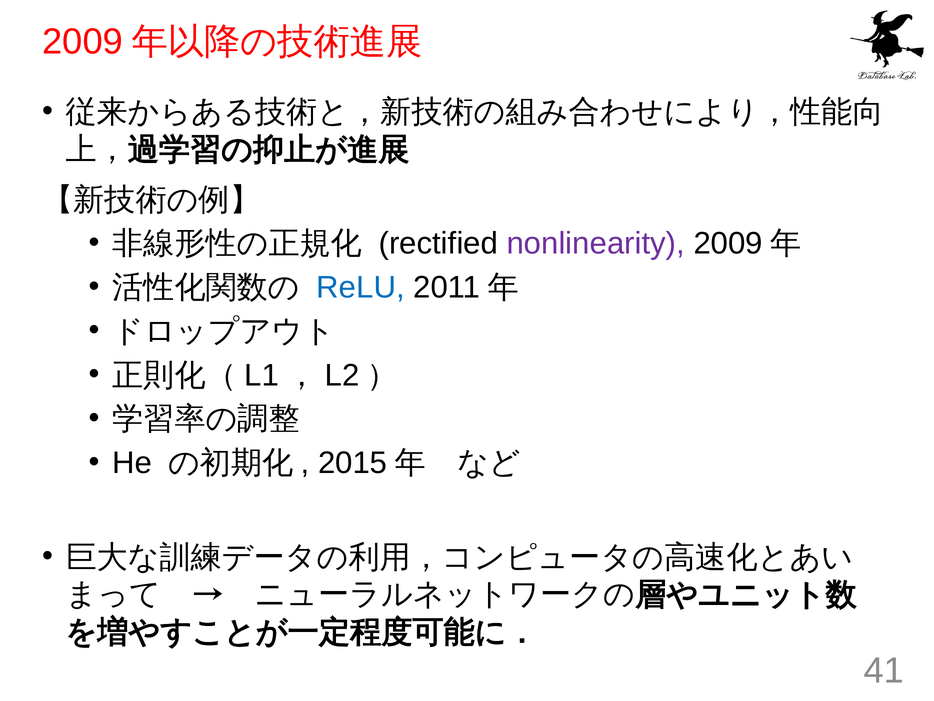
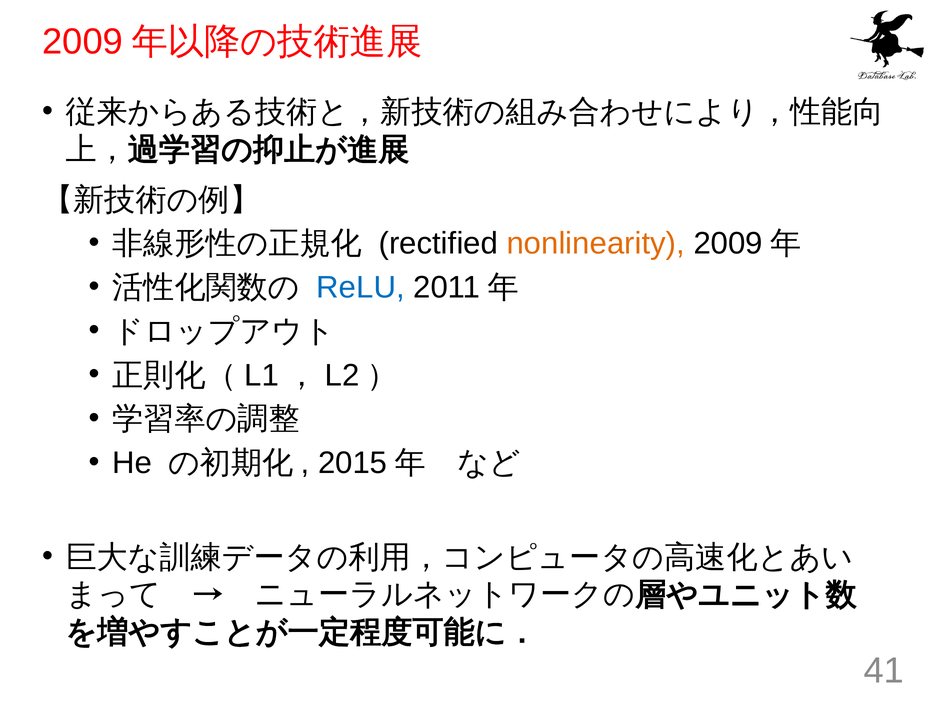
nonlinearity colour: purple -> orange (596, 244)
